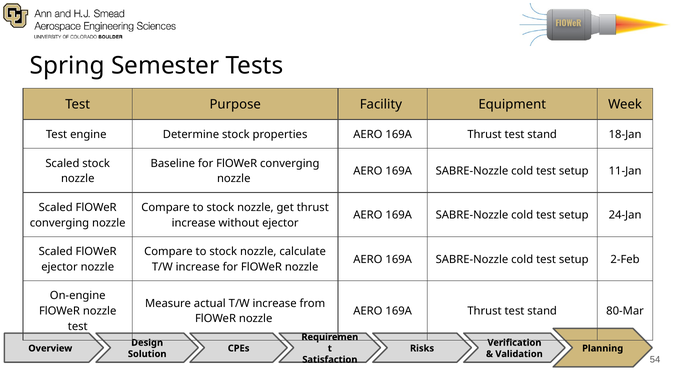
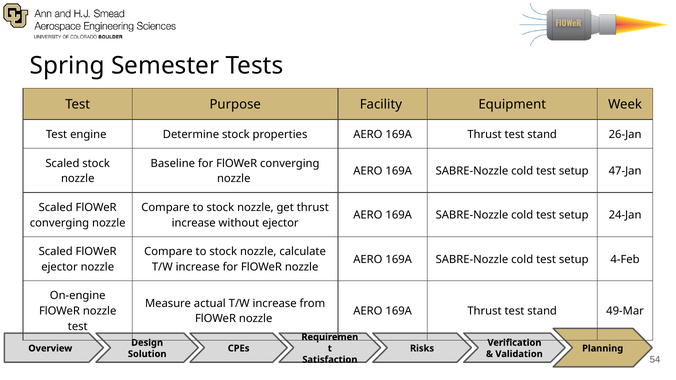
18-Jan: 18-Jan -> 26-Jan (625, 135)
11-Jan: 11-Jan -> 47-Jan (625, 171)
2-Feb: 2-Feb -> 4-Feb (625, 259)
80-Mar: 80-Mar -> 49-Mar (625, 311)
